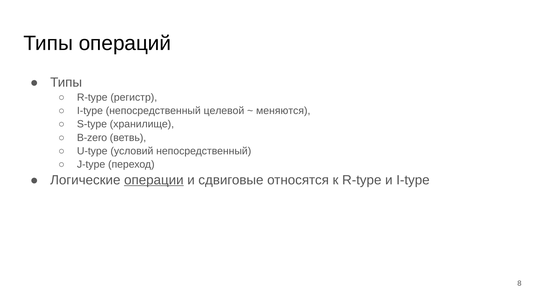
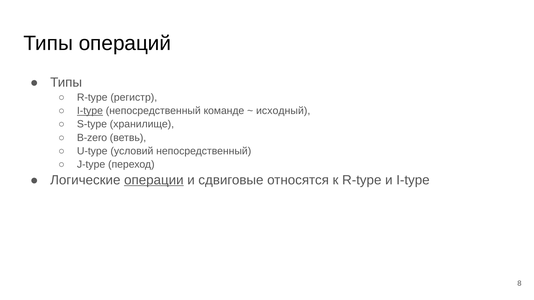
I-type underline: none -> present (90, 111)
целевой: целевой -> команде (224, 111)
меняются: меняются -> исходный (283, 111)
